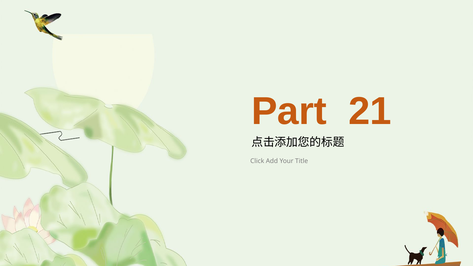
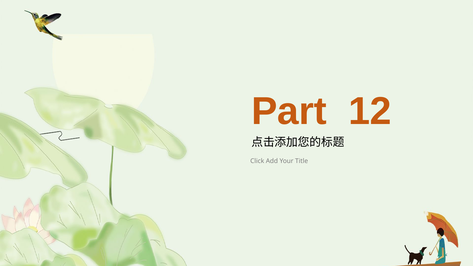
21: 21 -> 12 (370, 111)
